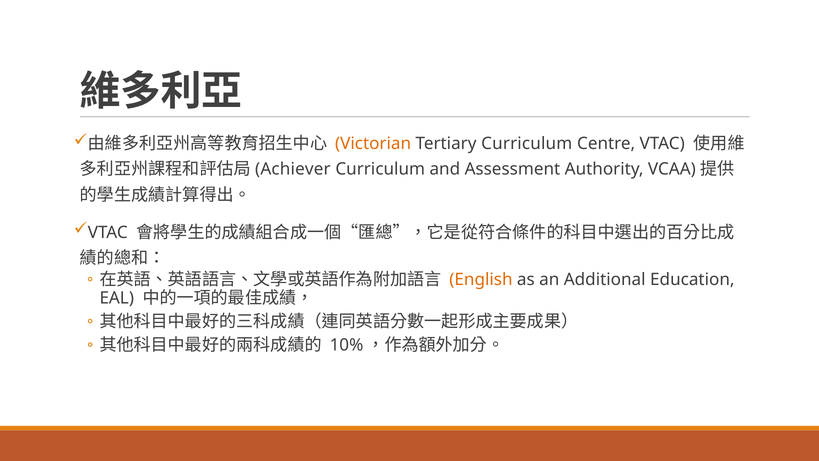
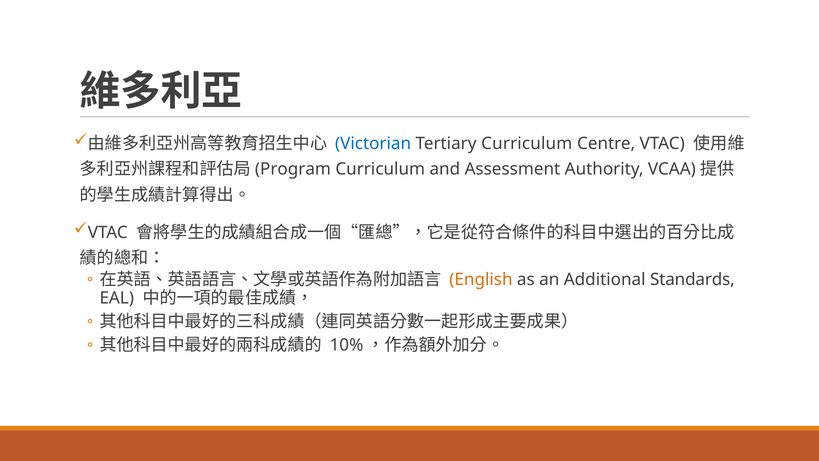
Victorian colour: orange -> blue (373, 144)
Achiever: Achiever -> Program (293, 169)
Education: Education -> Standards (692, 280)
